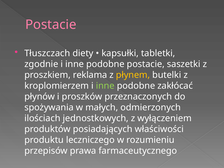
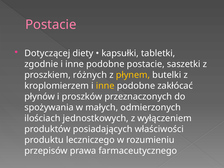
Tłuszczach: Tłuszczach -> Dotyczącej (47, 53)
reklama: reklama -> różnych (90, 75)
inne colour: light green -> yellow (105, 86)
